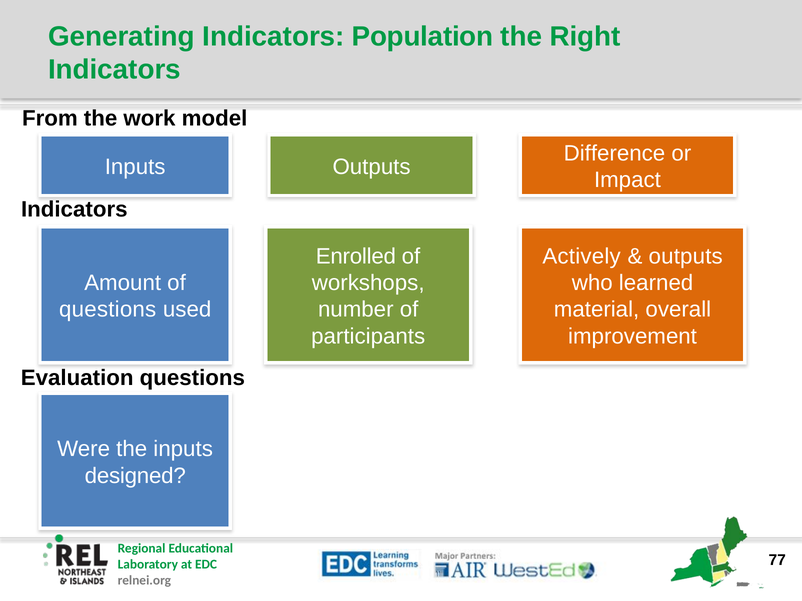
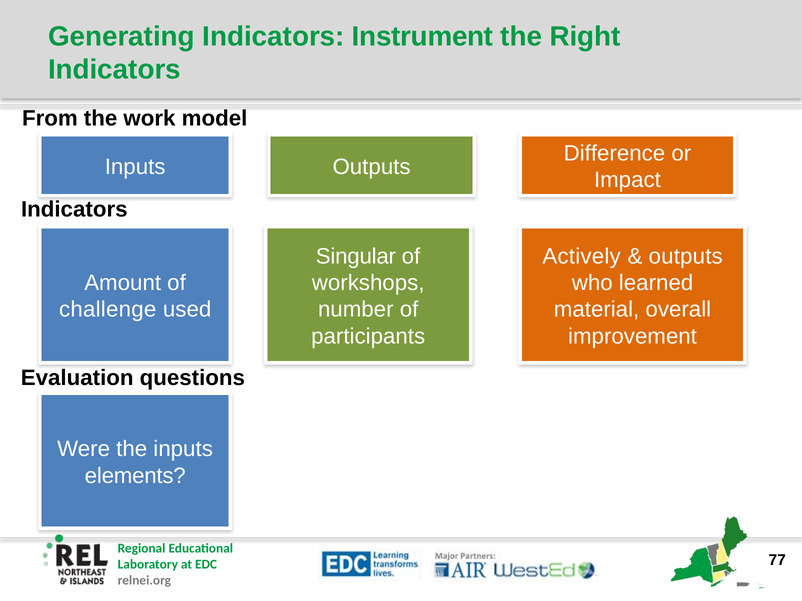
Population: Population -> Instrument (423, 36)
Enrolled: Enrolled -> Singular (356, 256)
questions: questions -> challenge (108, 310)
designed: designed -> elements (135, 476)
